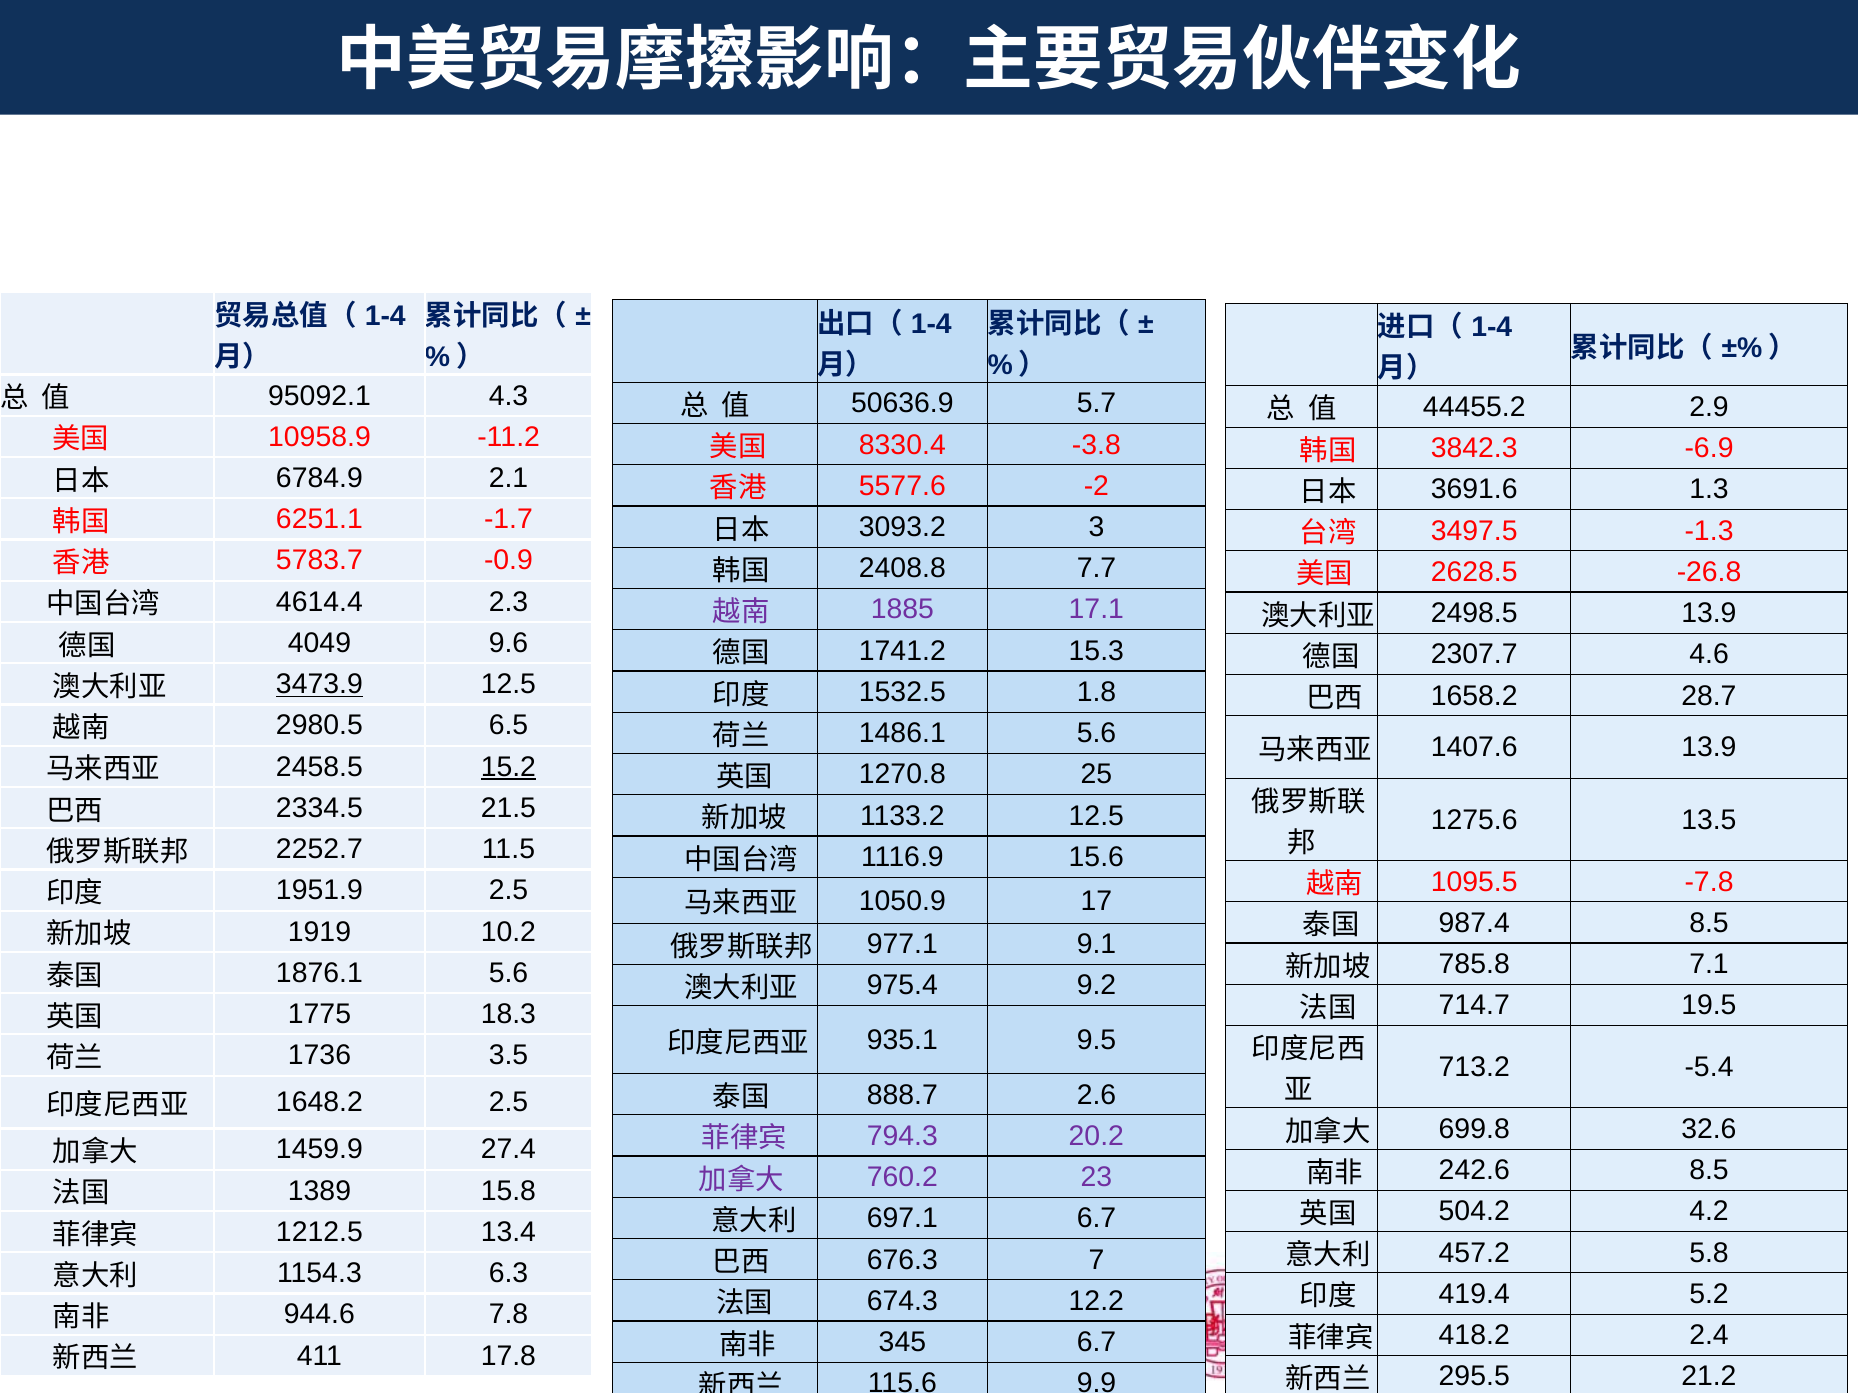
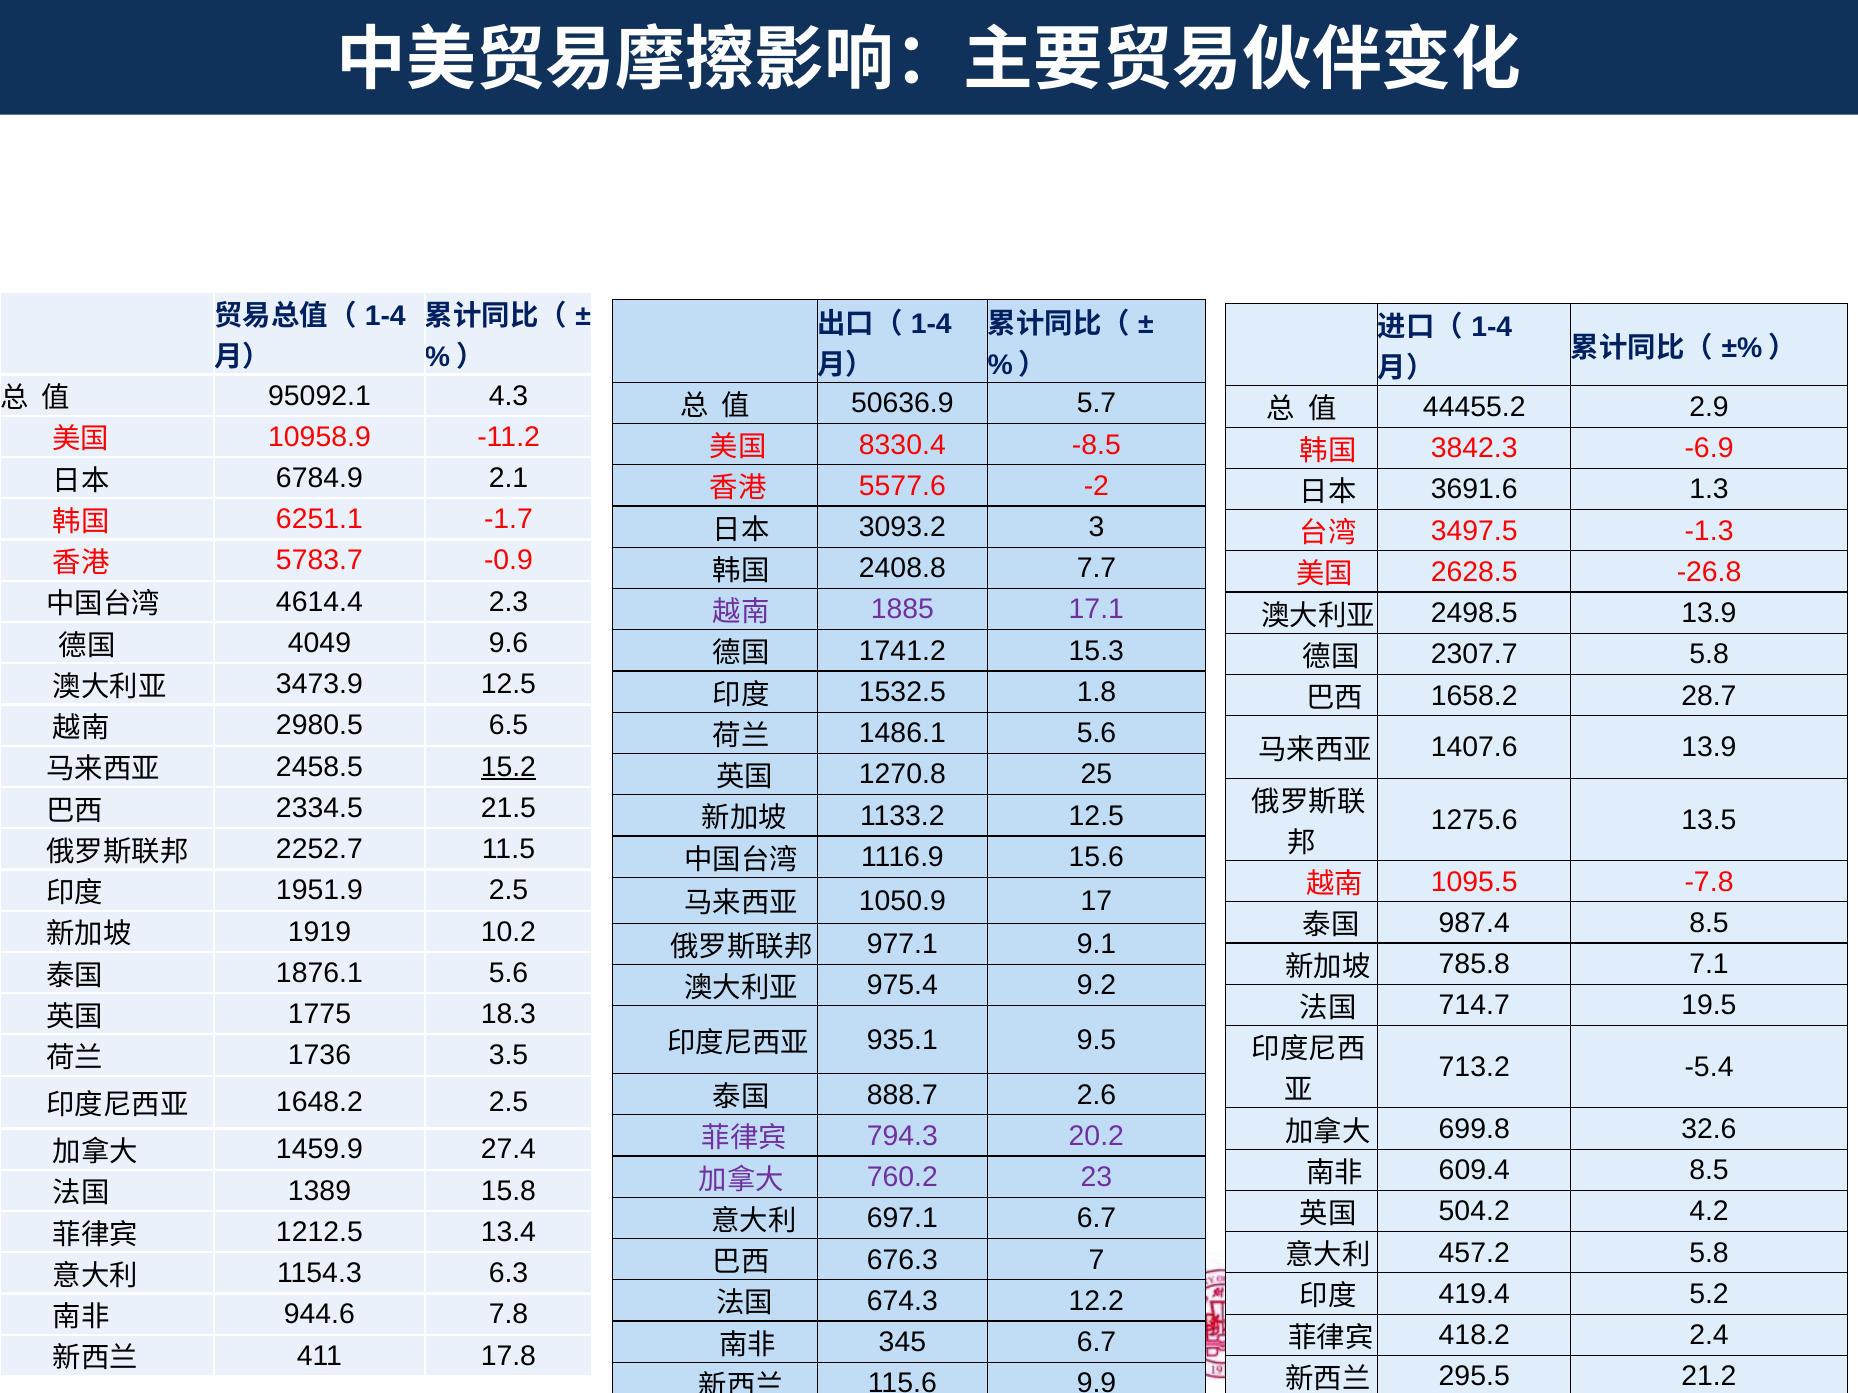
-3.8: -3.8 -> -8.5 (1096, 445)
2307.7 4.6: 4.6 -> 5.8 (1709, 655)
3473.9 underline: present -> none (319, 685)
242.6: 242.6 -> 609.4 (1474, 1171)
